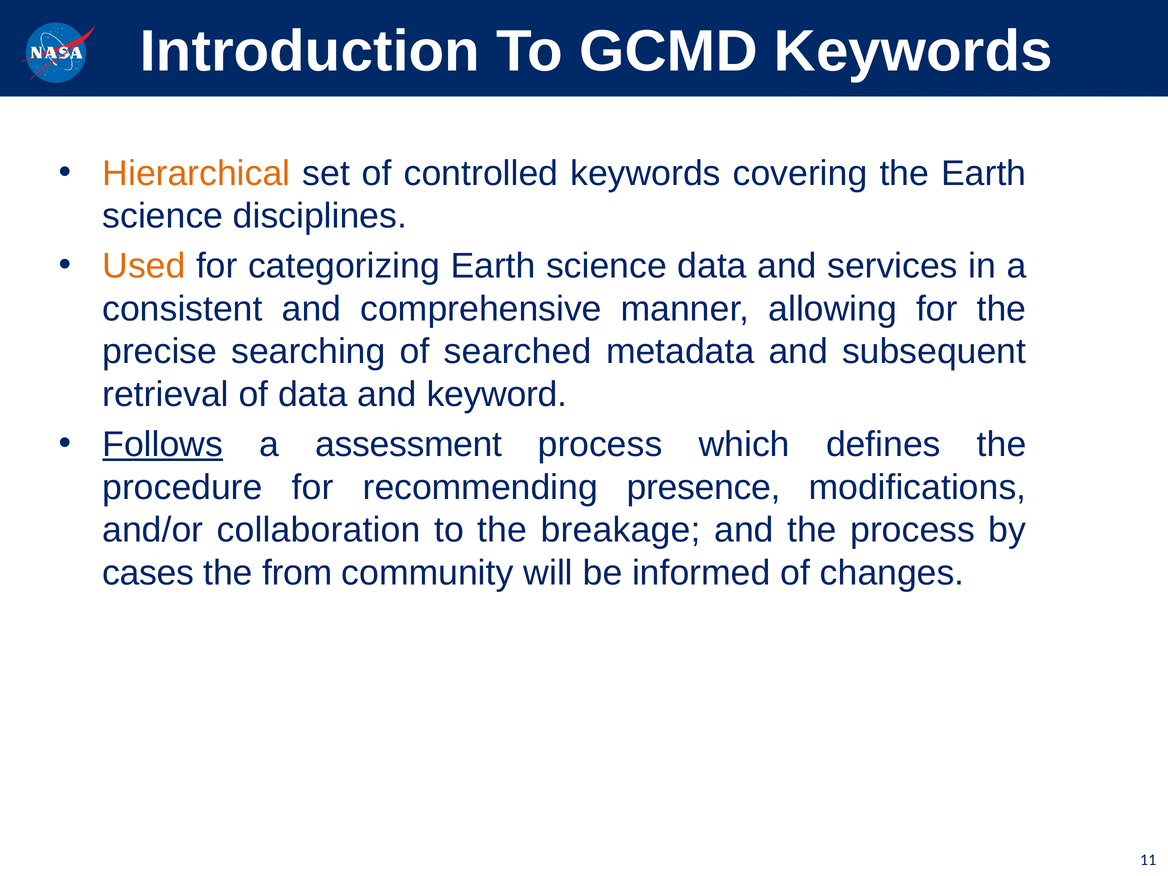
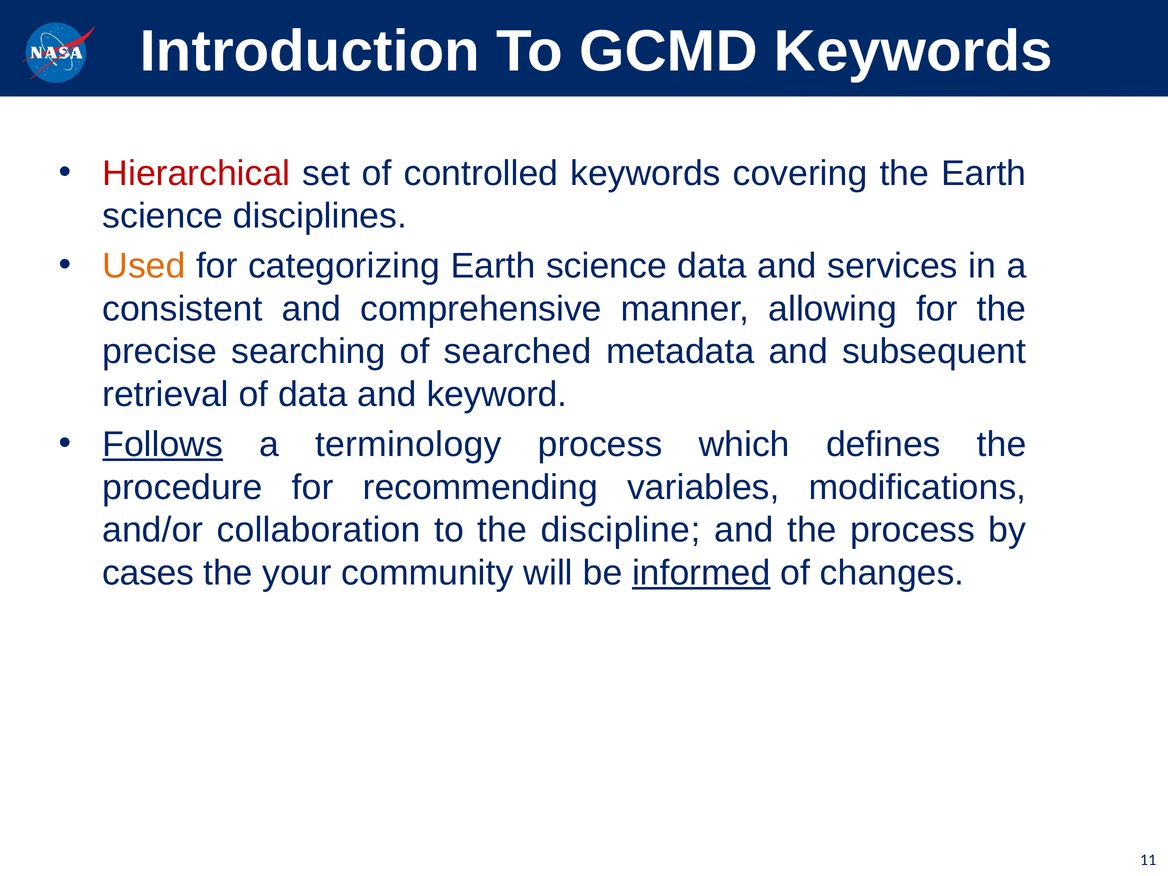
Hierarchical colour: orange -> red (196, 173)
assessment: assessment -> terminology (408, 444)
presence: presence -> variables (703, 487)
breakage: breakage -> discipline (621, 530)
from: from -> your (297, 573)
informed underline: none -> present (701, 573)
